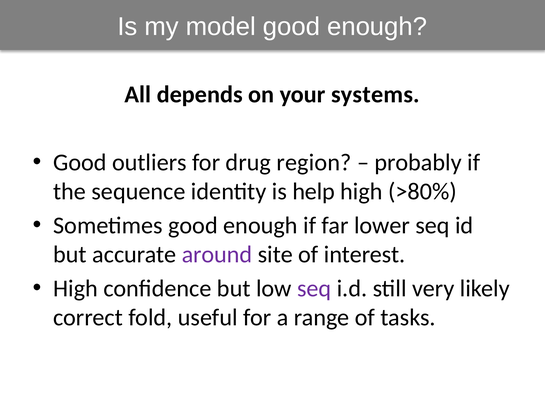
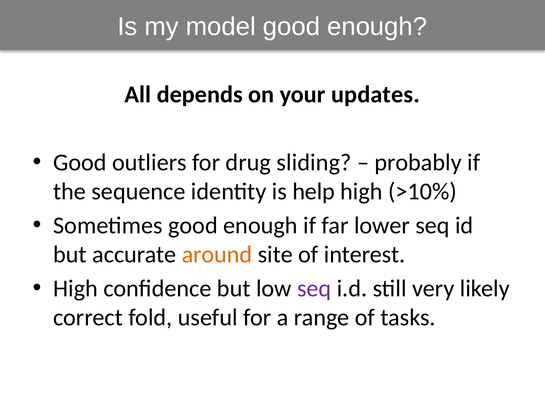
systems: systems -> updates (375, 94)
region: region -> sliding (314, 162)
>80%: >80% -> >10% (422, 191)
around colour: purple -> orange (217, 254)
